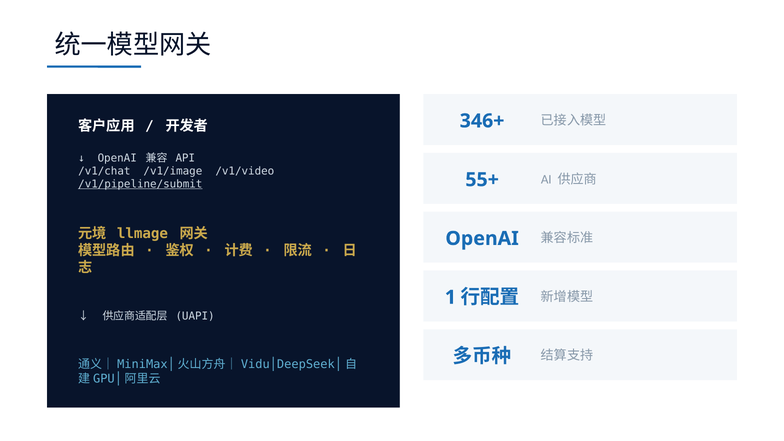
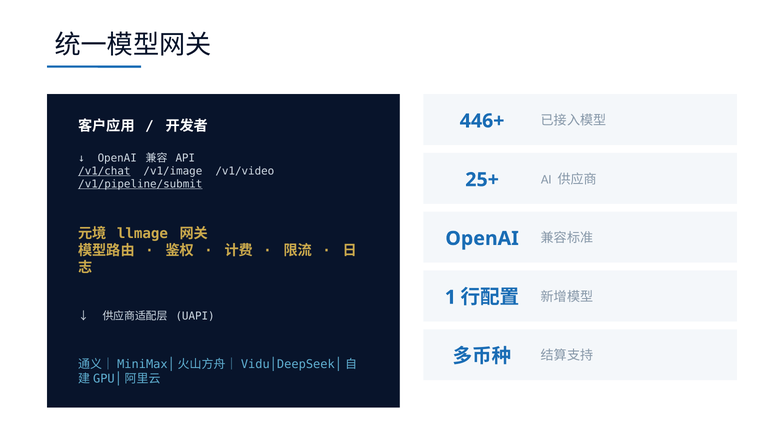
346+: 346+ -> 446+ (482, 121)
/v1/chat underline: none -> present (104, 171)
55+: 55+ -> 25+ (482, 180)
